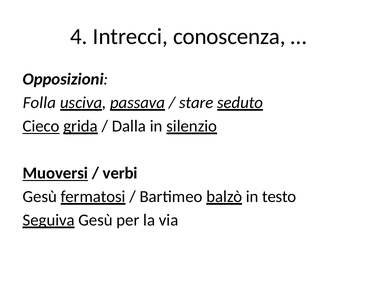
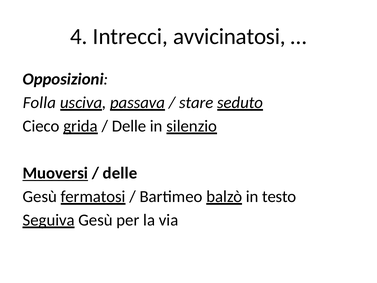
conoscenza: conoscenza -> avvicinatosi (229, 36)
Cieco underline: present -> none (41, 126)
Dalla: Dalla -> Delle (129, 126)
verbi: verbi -> delle (120, 173)
